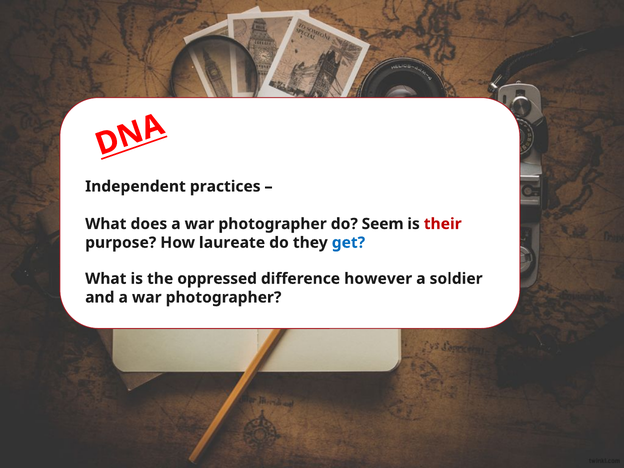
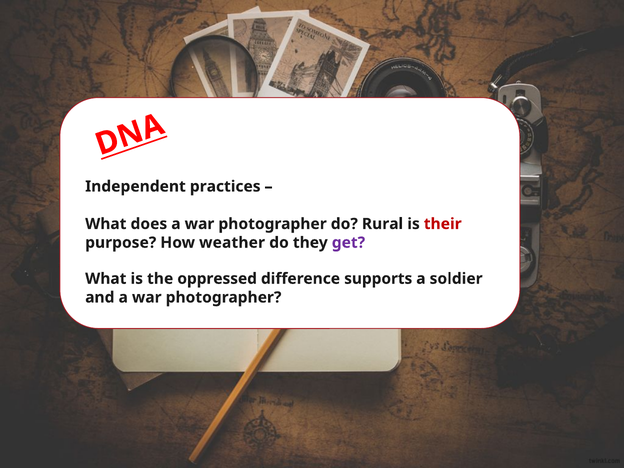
Seem: Seem -> Rural (383, 224)
laureate: laureate -> weather (232, 243)
get colour: blue -> purple (348, 243)
however: however -> supports (378, 279)
